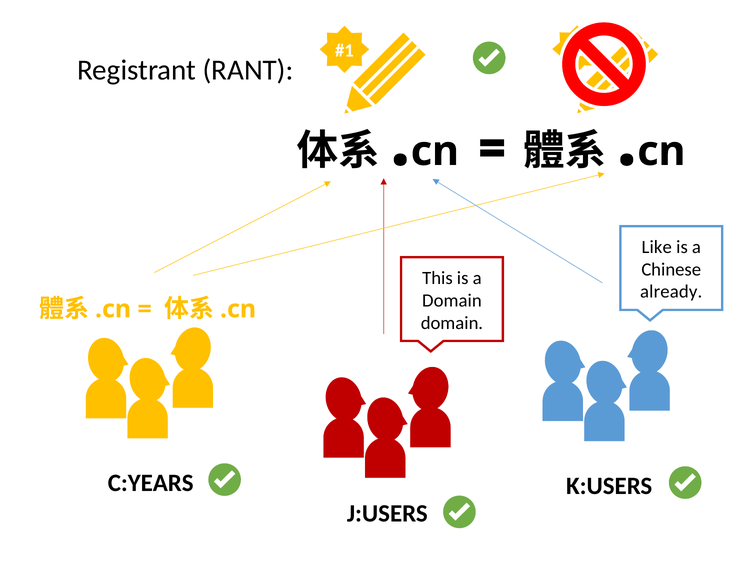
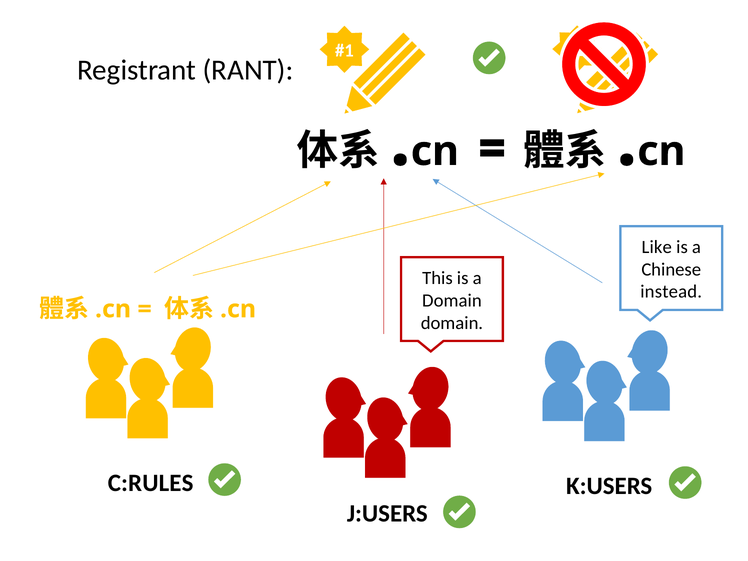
already: already -> instead (671, 292)
C:YEARS: C:YEARS -> C:RULES (151, 483)
